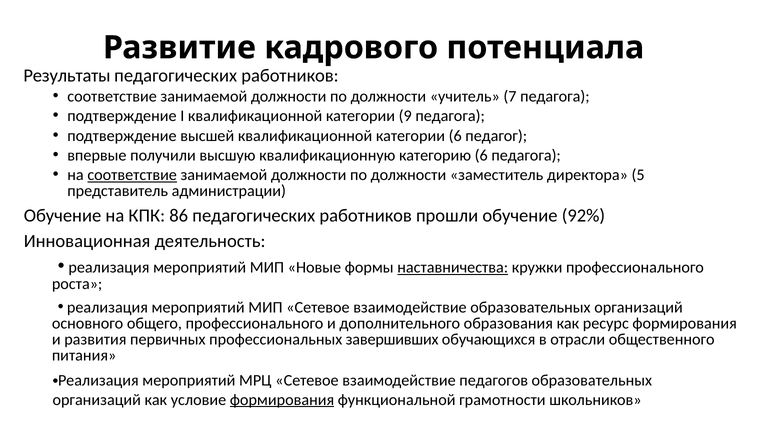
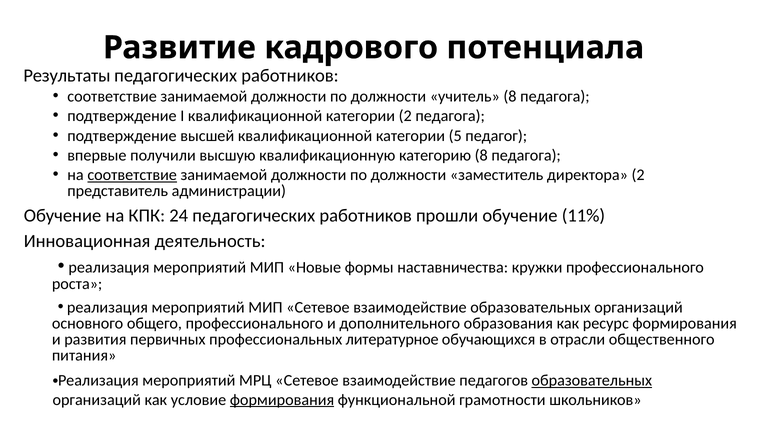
учитель 7: 7 -> 8 (510, 96)
категории 9: 9 -> 2 (405, 116)
категории 6: 6 -> 5 (455, 136)
категорию 6: 6 -> 8 (481, 155)
директора 5: 5 -> 2 (638, 175)
86: 86 -> 24 (179, 215)
92%: 92% -> 11% (583, 215)
наставничества underline: present -> none (453, 268)
завершивших: завершивших -> литературное (392, 339)
образовательных underline: none -> present (592, 381)
